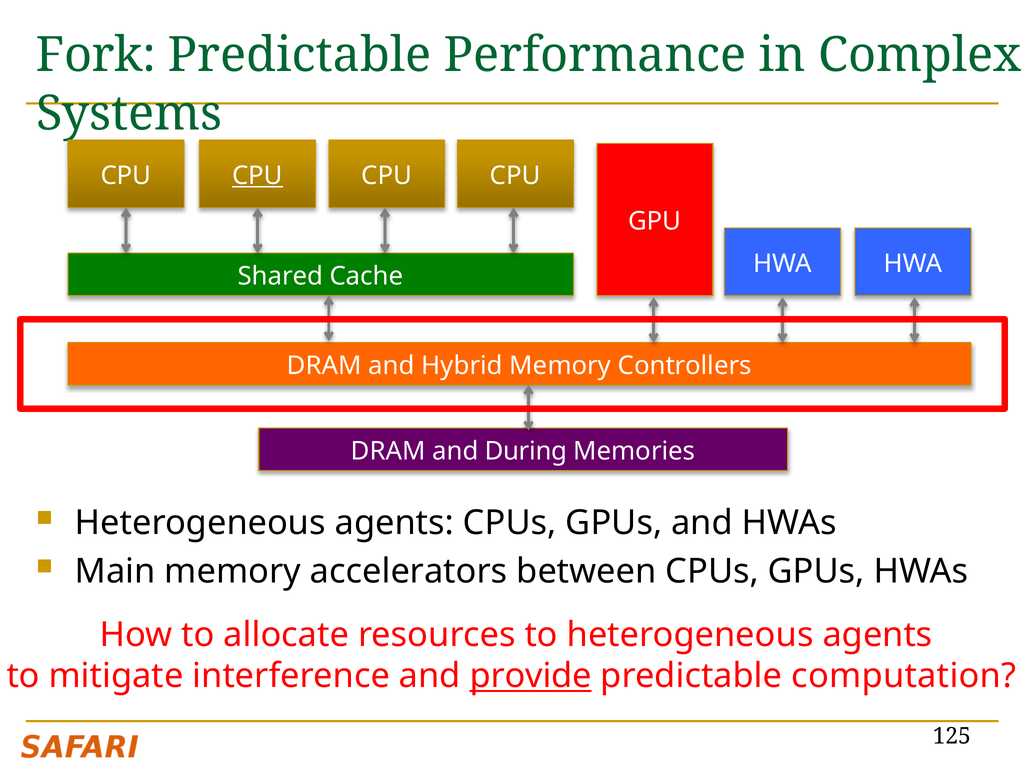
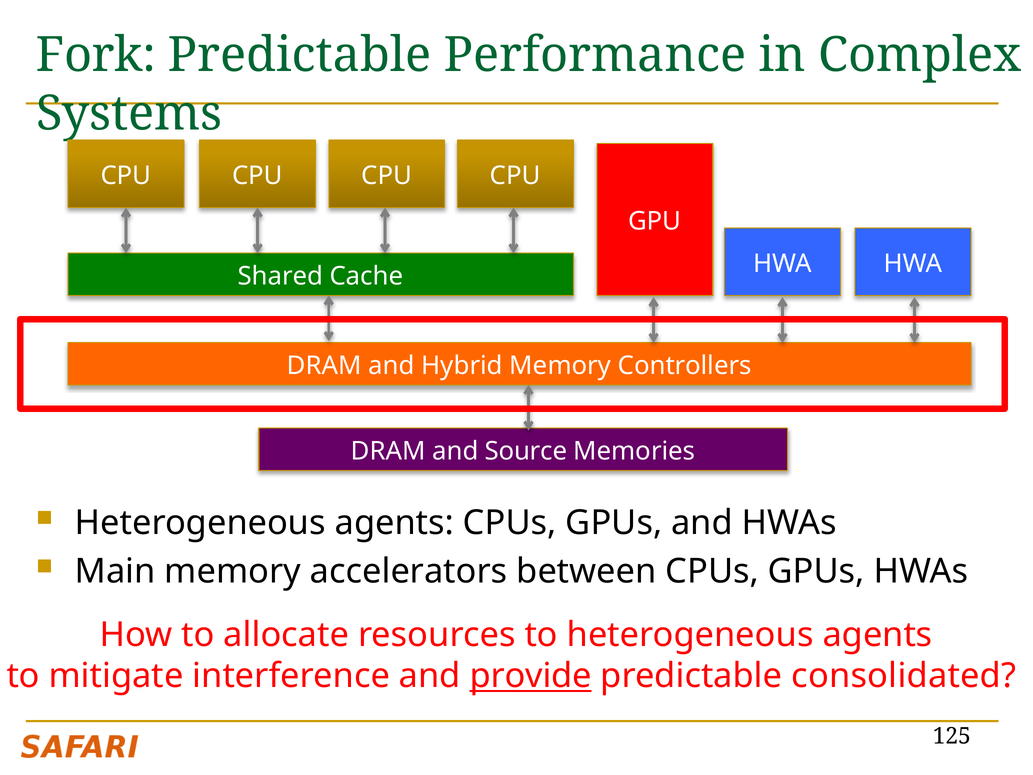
CPU underline: present -> none (257, 176)
During: During -> Source (526, 451)
computation: computation -> consolidated (904, 676)
